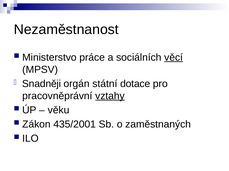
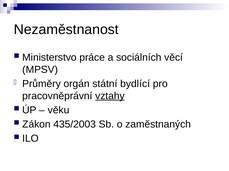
věcí underline: present -> none (174, 58)
Snadněji: Snadněji -> Průměry (42, 84)
dotace: dotace -> bydlící (135, 84)
435/2001: 435/2001 -> 435/2003 (75, 125)
